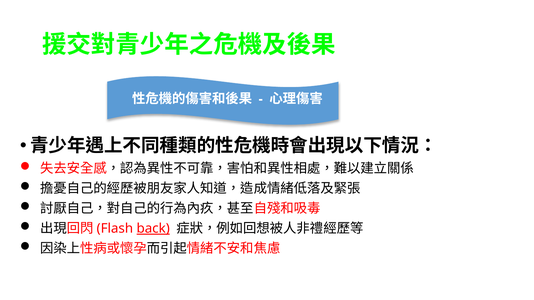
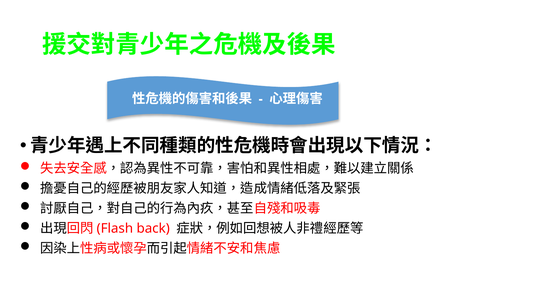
back underline: present -> none (153, 229)
